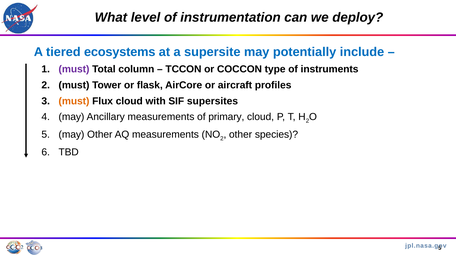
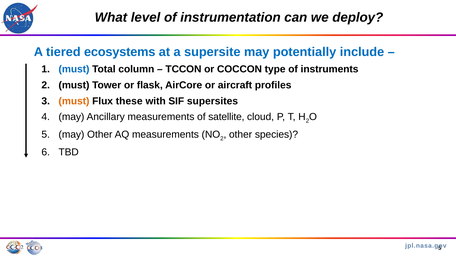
must colour: purple -> blue (74, 69)
Flux cloud: cloud -> these (129, 101)
primary: primary -> satellite (226, 117)
